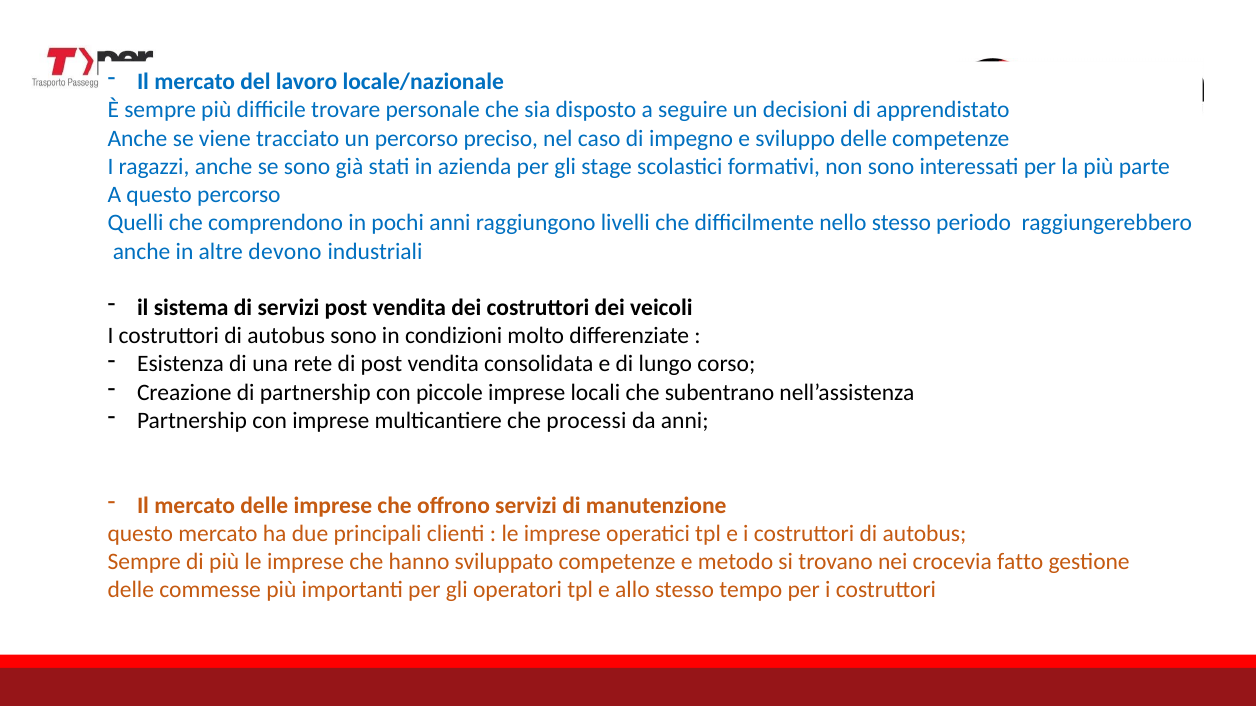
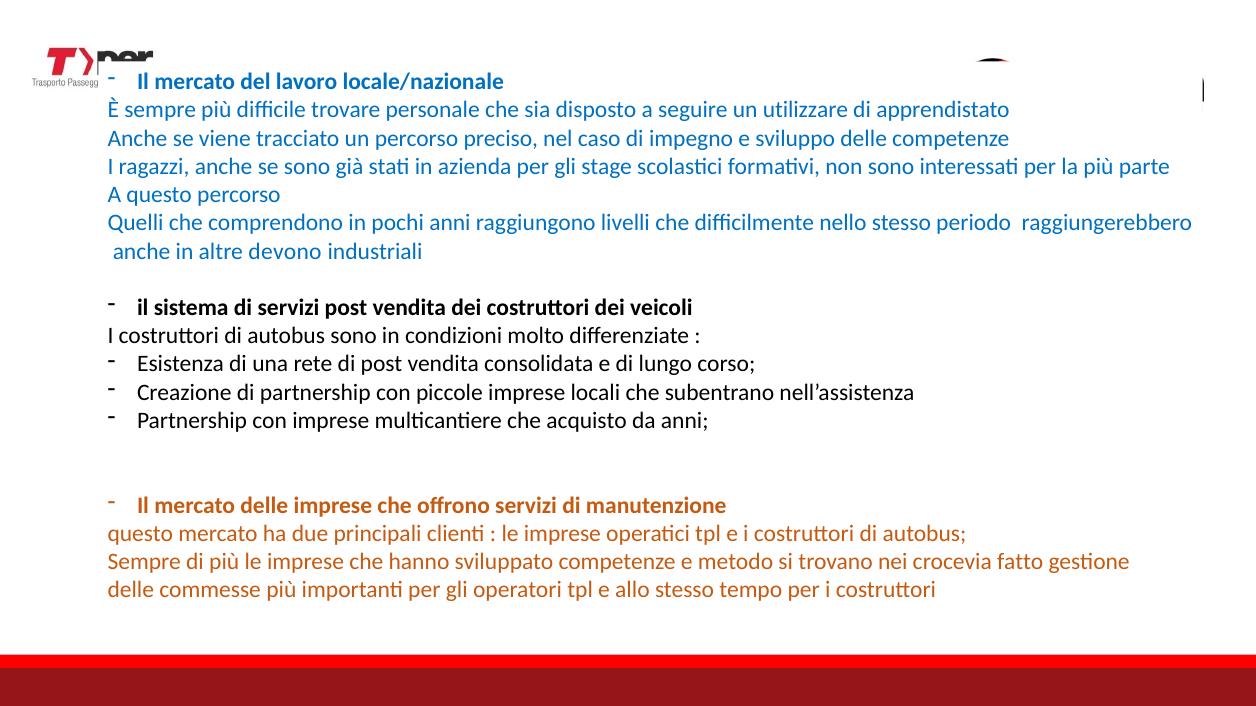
decisioni: decisioni -> utilizzare (805, 110)
processi: processi -> acquisto (587, 421)
